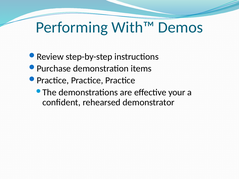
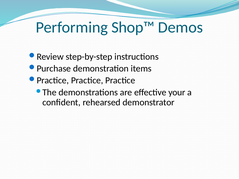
With™: With™ -> Shop™ (133, 27)
